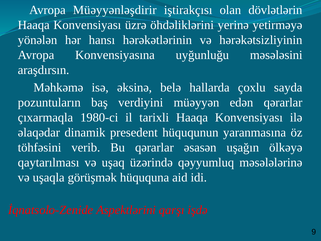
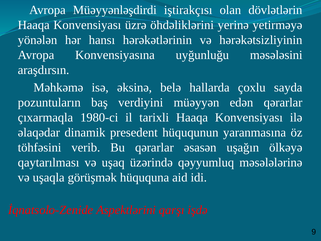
Müəyyənləşdirir: Müəyyənləşdirir -> Müəyyənləşdirdi (115, 10)
